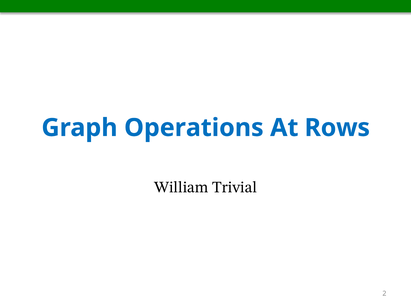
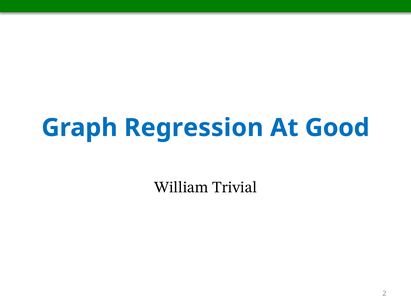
Operations: Operations -> Regression (194, 128)
Rows: Rows -> Good (337, 128)
